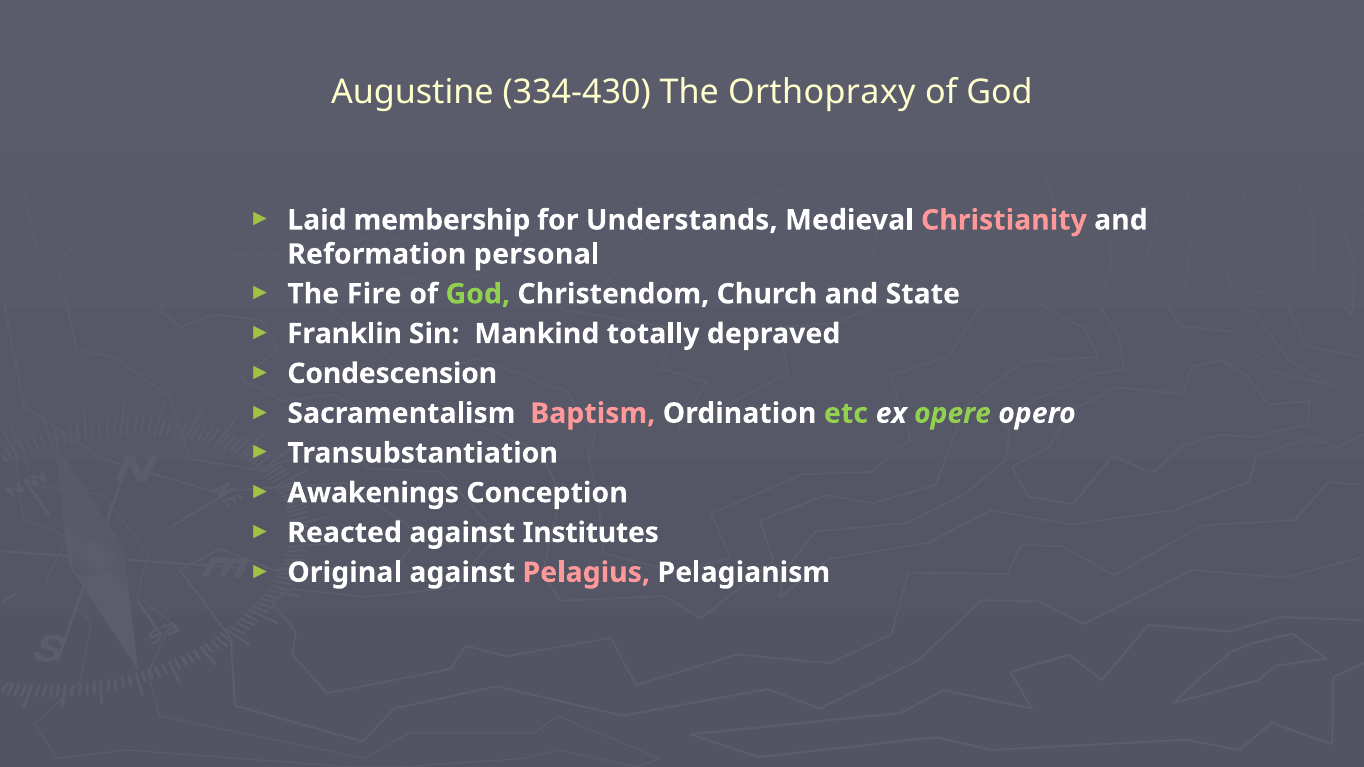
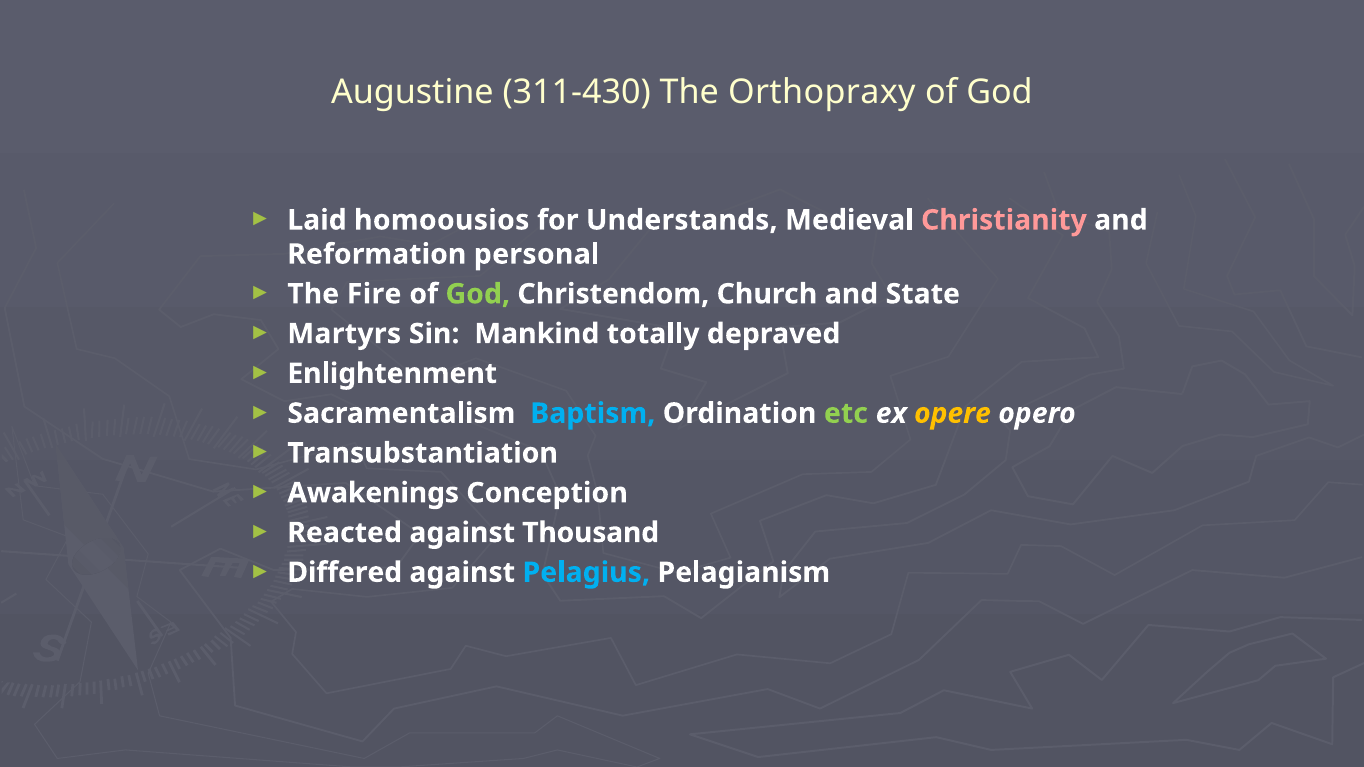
334-430: 334-430 -> 311-430 (577, 92)
membership: membership -> homoousios (442, 220)
Franklin: Franklin -> Martyrs (344, 334)
Condescension: Condescension -> Enlightenment (392, 374)
Baptism colour: pink -> light blue (593, 414)
opere colour: light green -> yellow (952, 414)
Institutes: Institutes -> Thousand (591, 533)
Original: Original -> Differed (345, 573)
Pelagius colour: pink -> light blue (586, 573)
